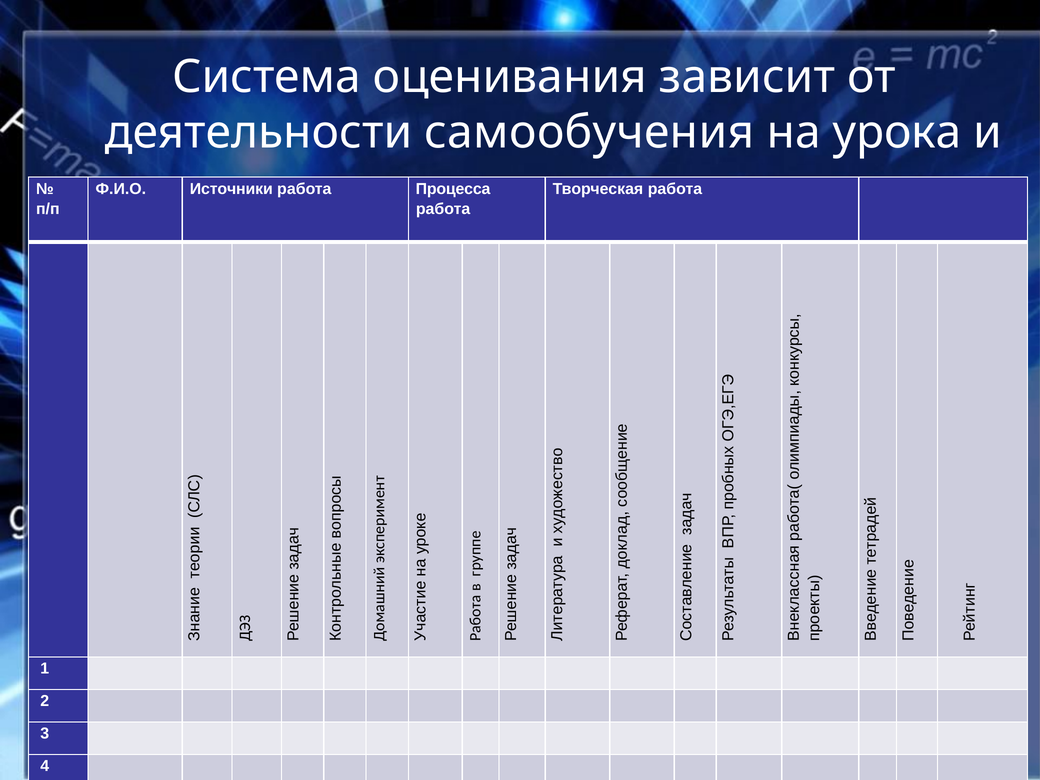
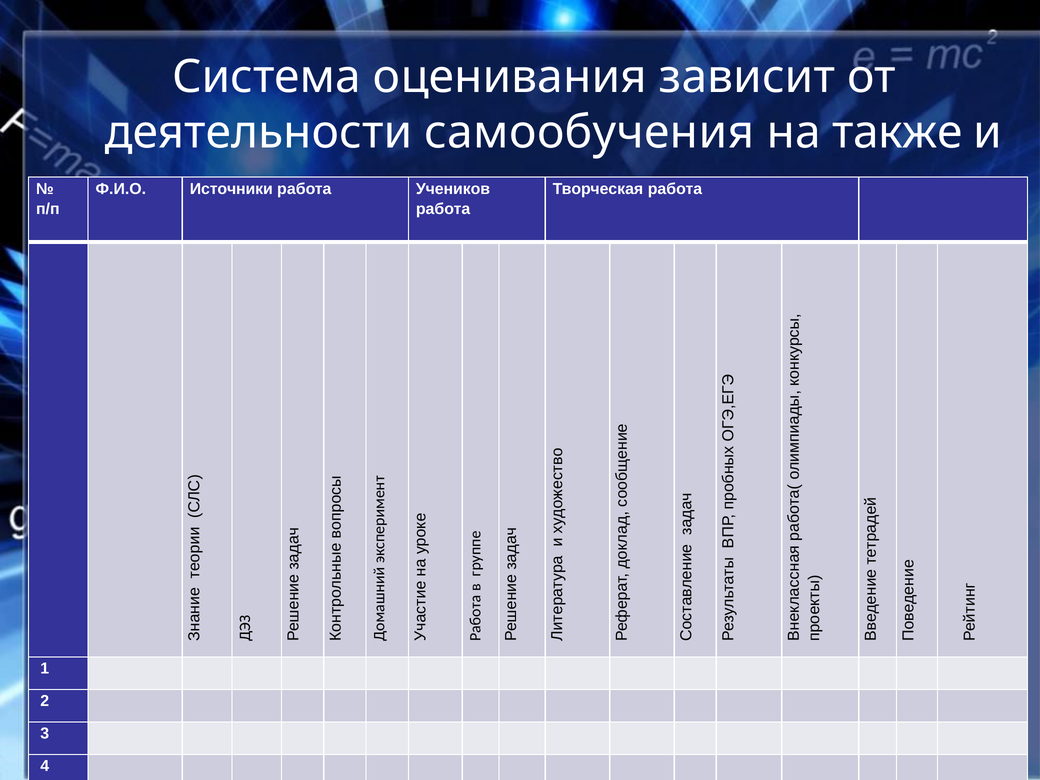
урока: урока -> также (897, 132)
Процесса: Процесса -> Учеников (453, 189)
